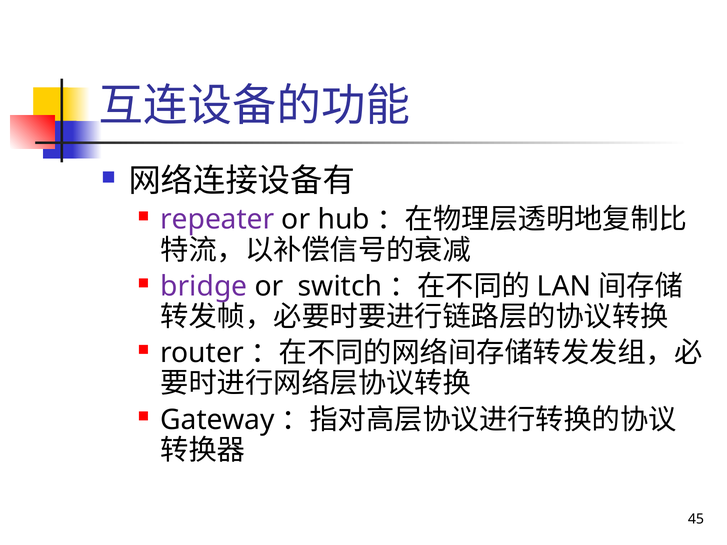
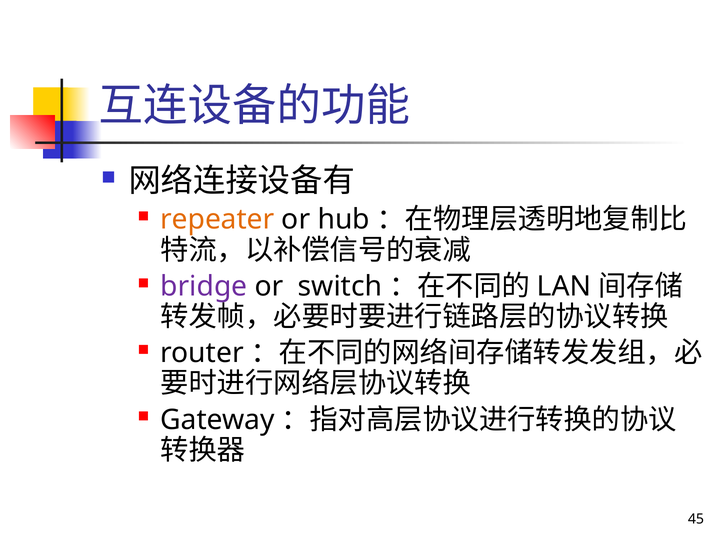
repeater colour: purple -> orange (217, 220)
